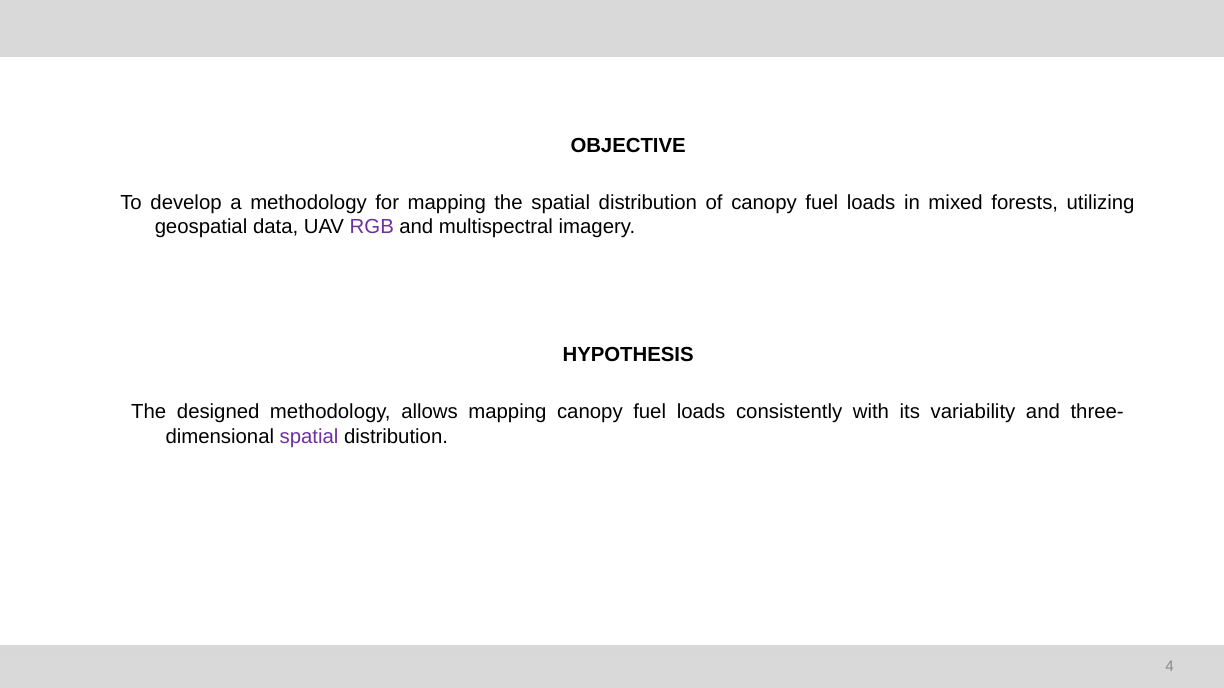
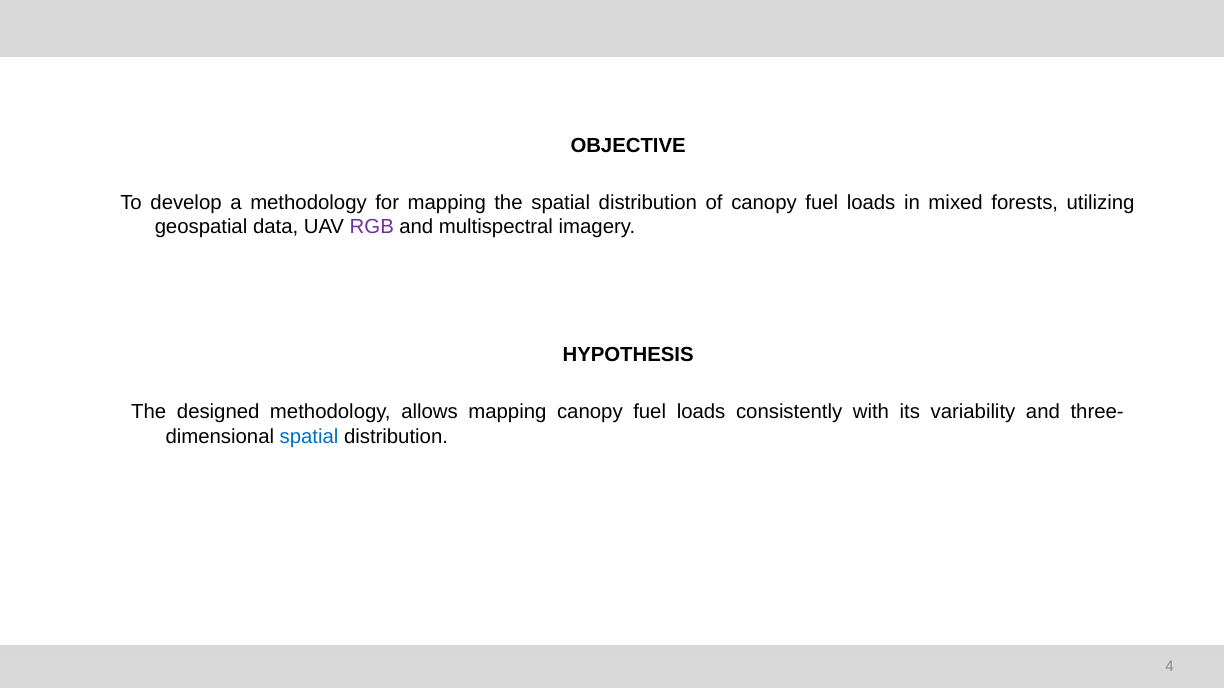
spatial colour: purple -> blue (309, 437)
